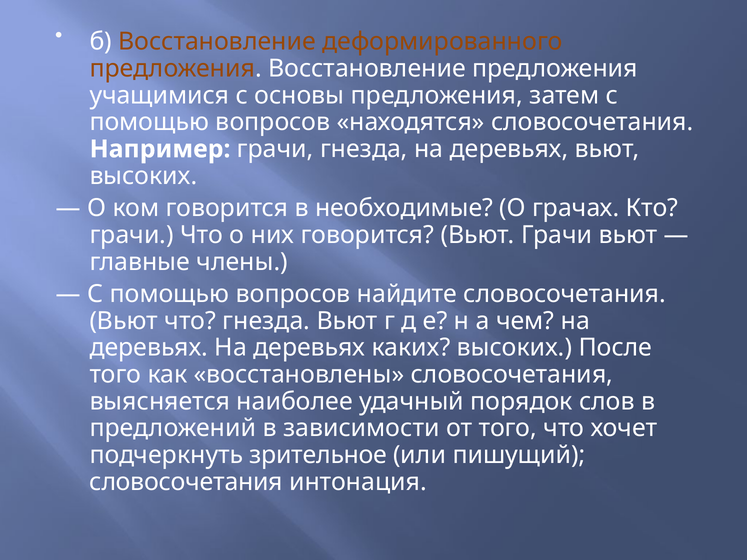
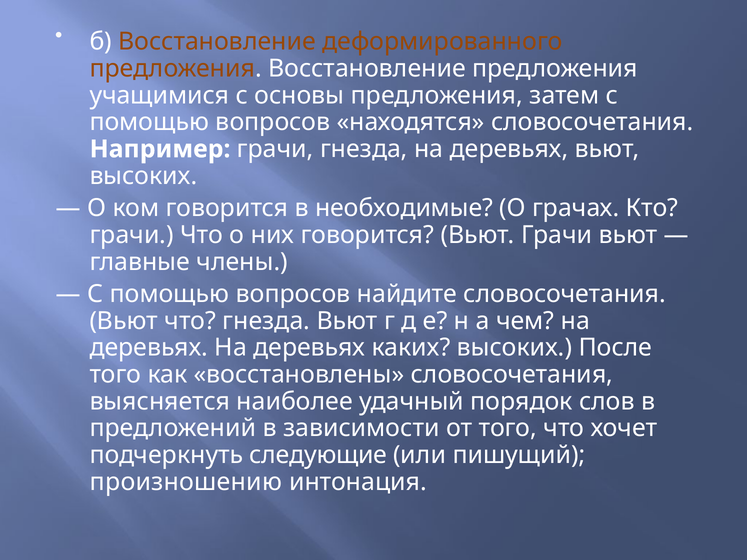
зрительное: зрительное -> следующие (318, 455)
словосочетания: словосочетания -> произношению (186, 482)
